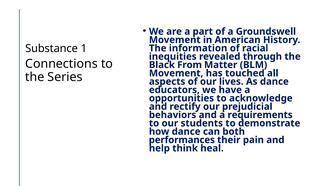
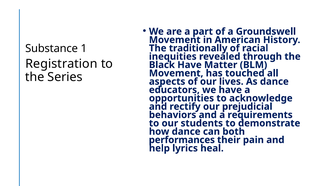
information: information -> traditionally (198, 48)
Connections: Connections -> Registration (61, 64)
Black From: From -> Have (190, 65)
think: think -> lyrics (185, 148)
